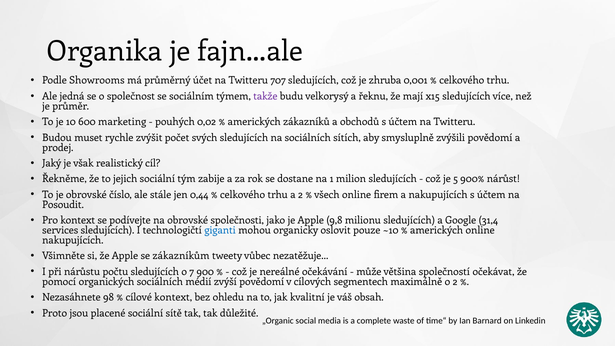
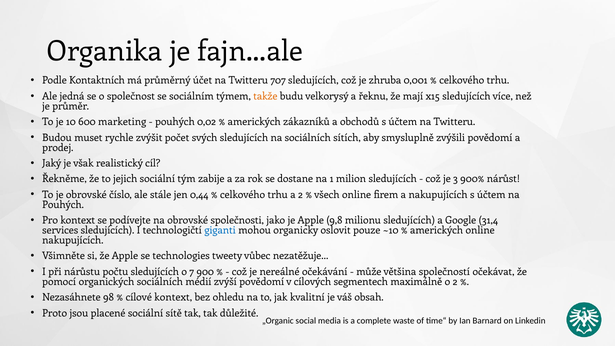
Showrooms: Showrooms -> Kontaktních (97, 81)
takže colour: purple -> orange (265, 96)
5: 5 -> 3 (456, 179)
Posoudit: Posoudit -> Pouhých (63, 205)
zákazníkům: zákazníkům -> technologies (181, 256)
